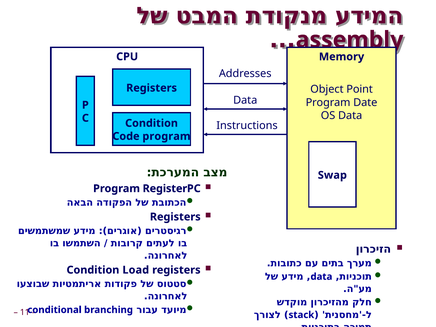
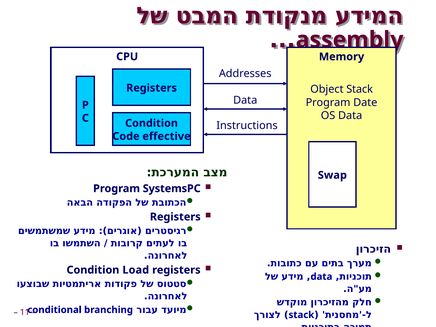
Object Point: Point -> Stack (360, 89)
Code program: program -> effective (166, 136)
Register: Register -> Systems (165, 189)
